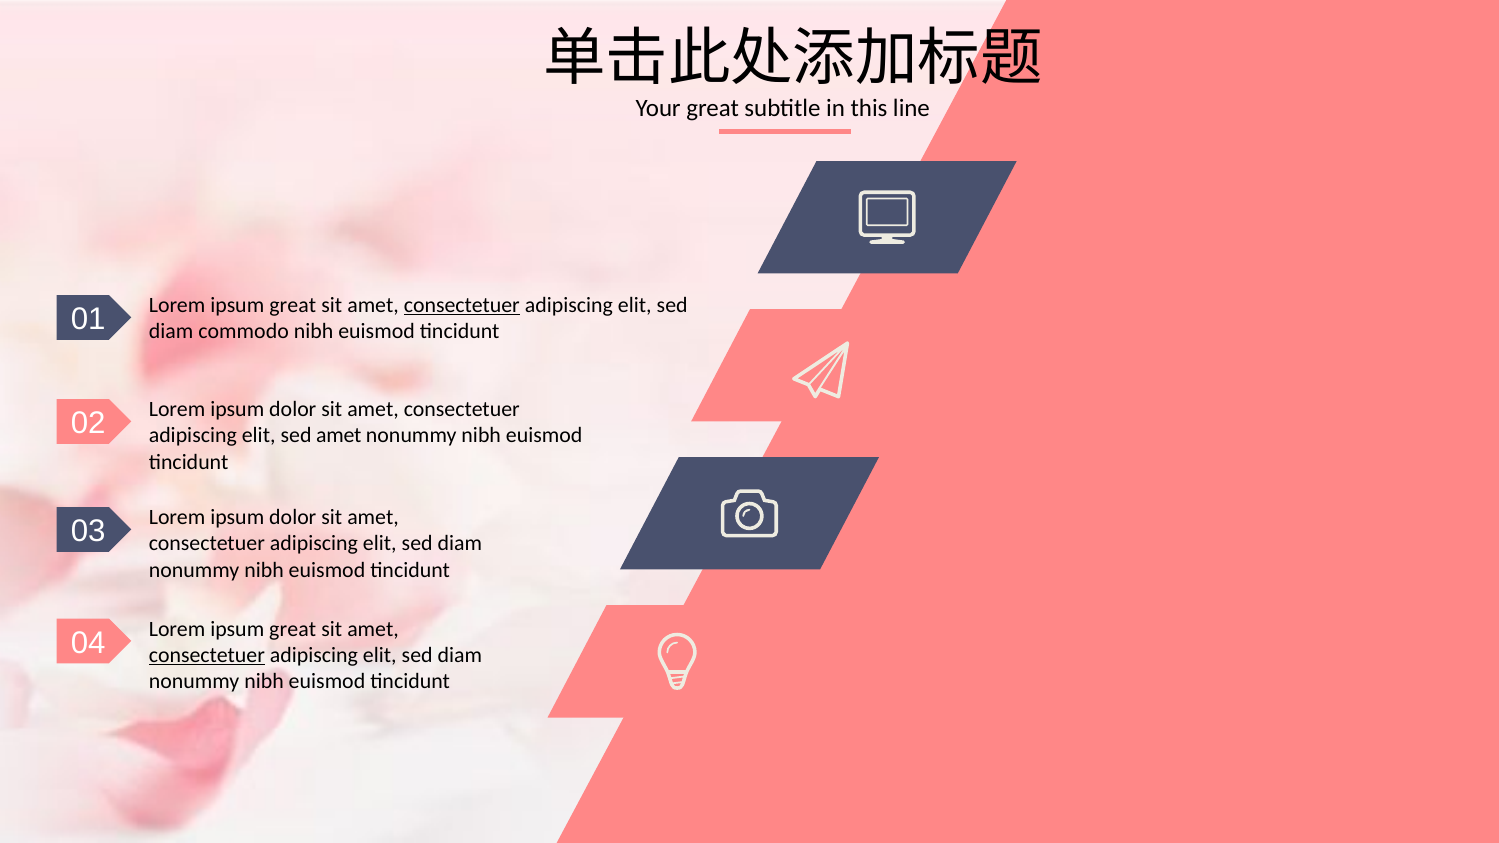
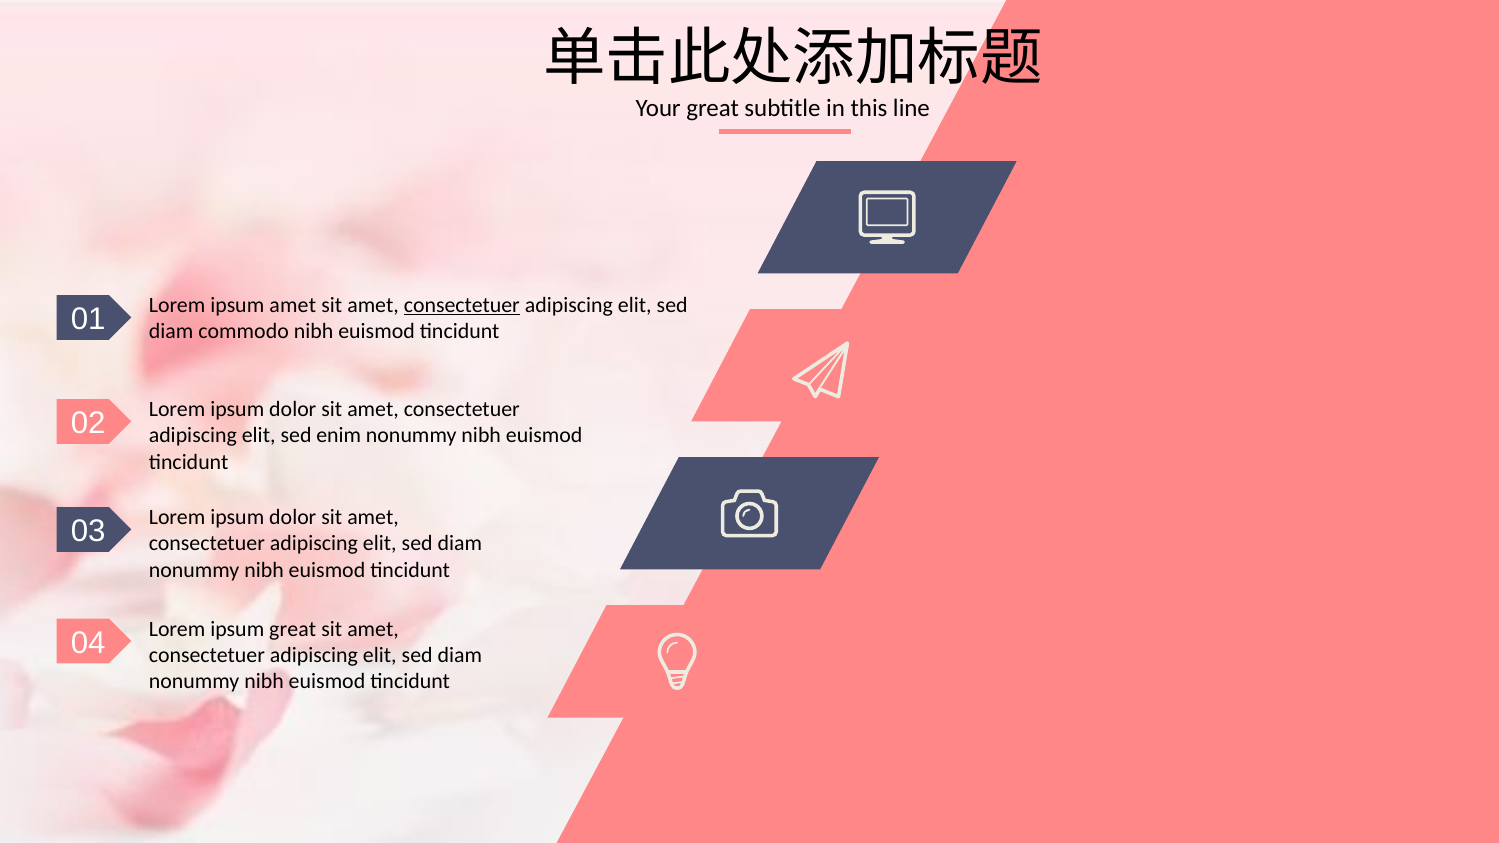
01 Lorem ipsum great: great -> amet (293, 305)
sed amet: amet -> enim (339, 436)
consectetuer underline: present -> none (207, 655)
